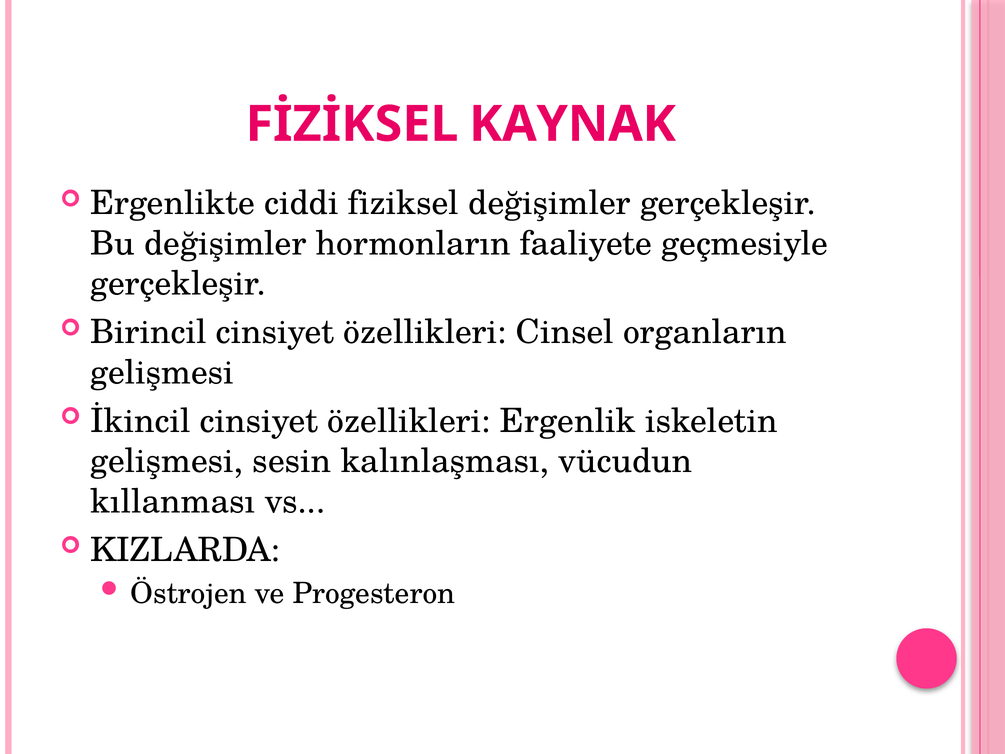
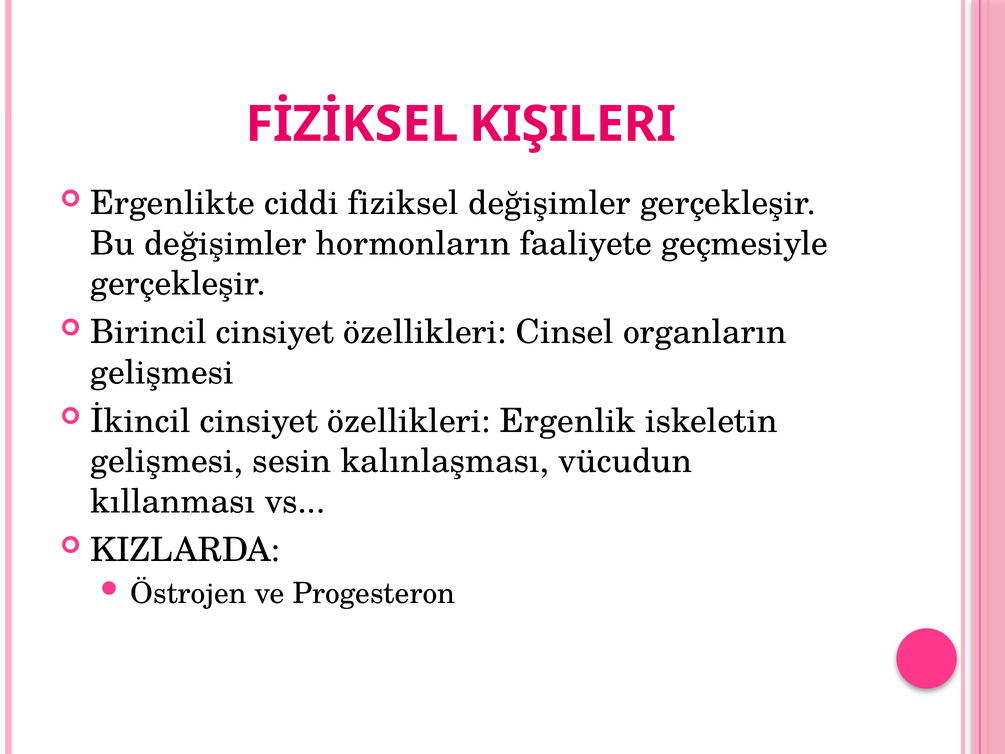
KAYNAK: KAYNAK -> KIŞILERI (572, 124)
